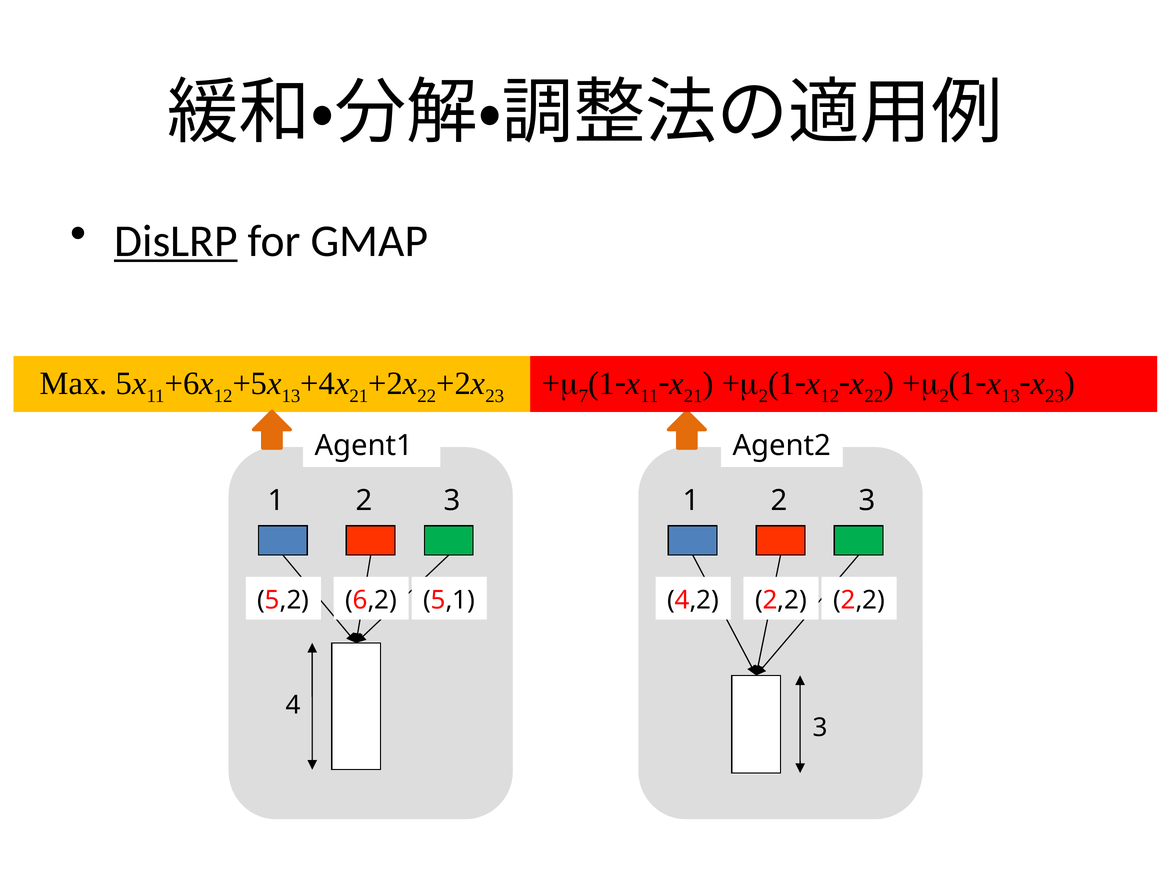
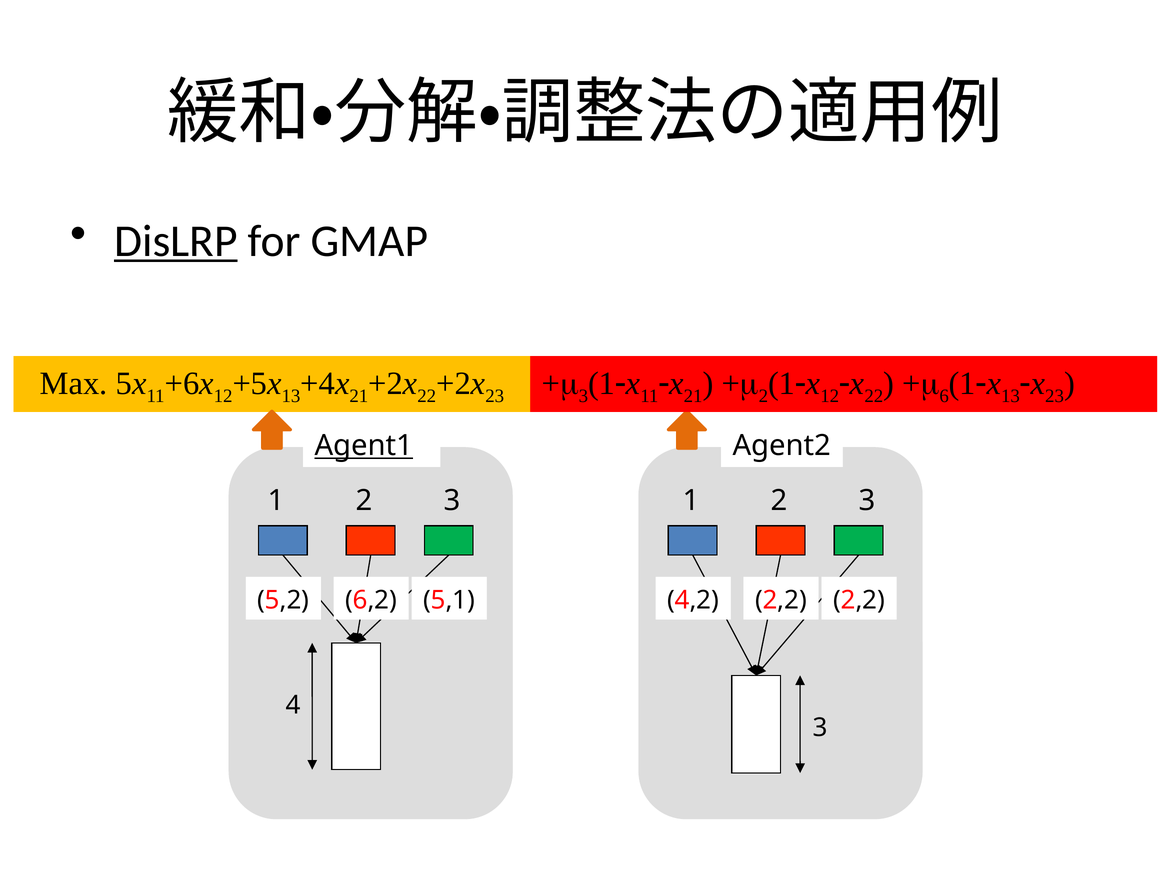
7: 7 -> 3 (583, 396)
2: 2 -> 6 (944, 396)
Agent1 underline: none -> present (364, 446)
